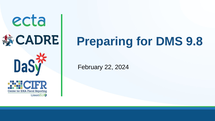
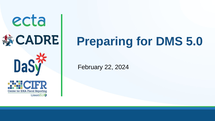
9.8: 9.8 -> 5.0 (194, 41)
